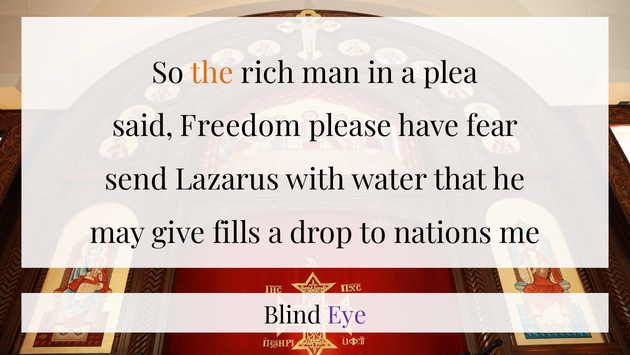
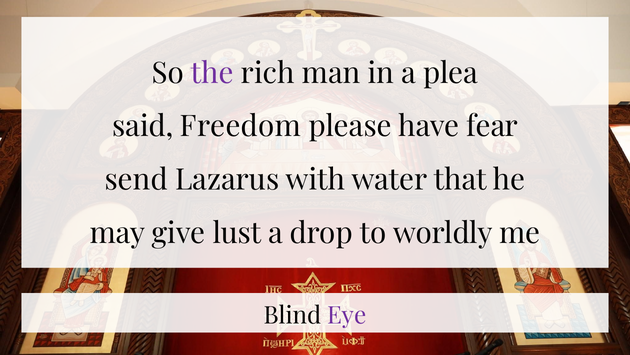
the colour: orange -> purple (212, 73)
fills: fills -> lust (237, 233)
nations: nations -> worldly (443, 233)
